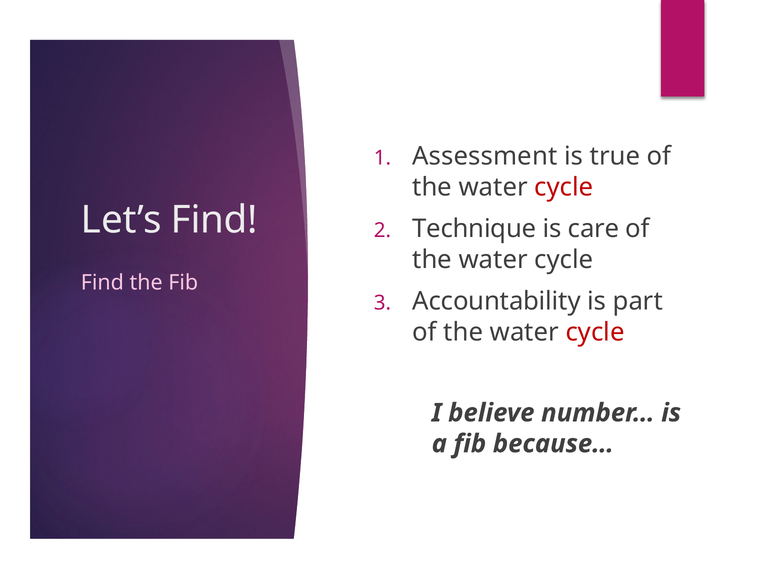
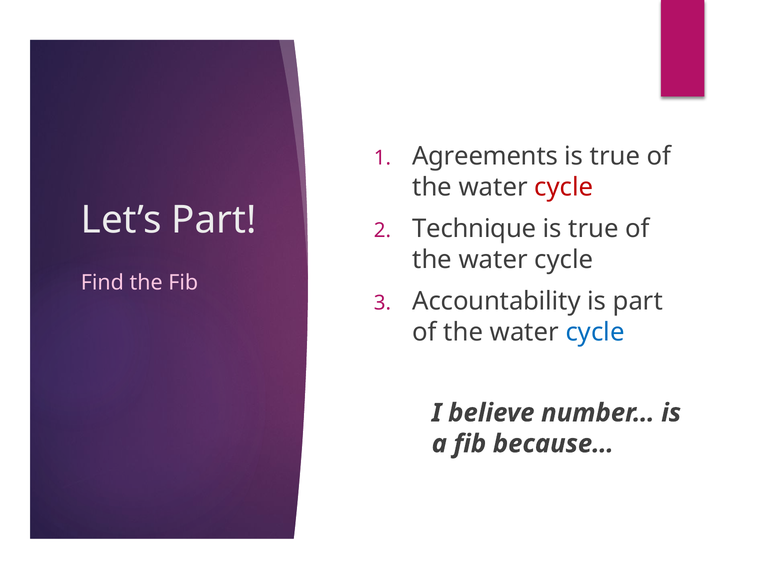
Assessment: Assessment -> Agreements (485, 156)
Let’s Find: Find -> Part (214, 220)
care: care -> true (593, 229)
cycle colour: red -> blue (595, 332)
